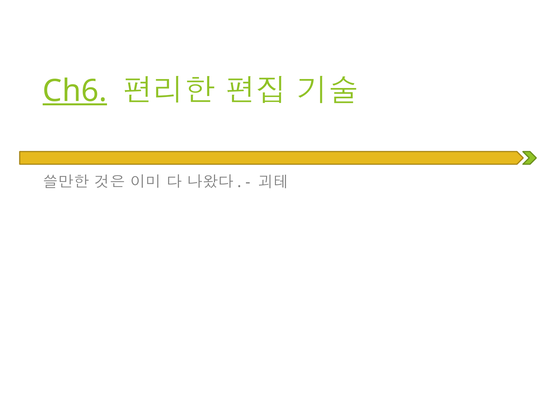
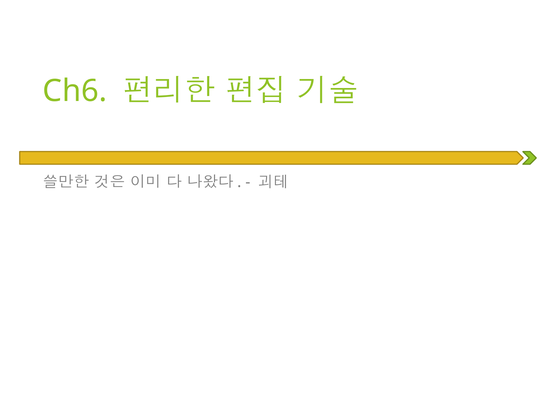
Ch6 underline: present -> none (75, 91)
